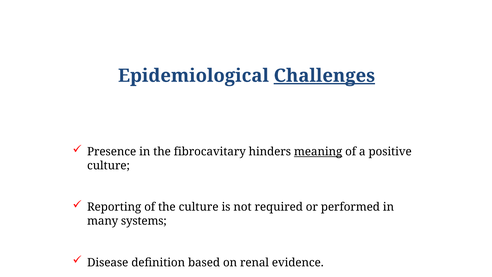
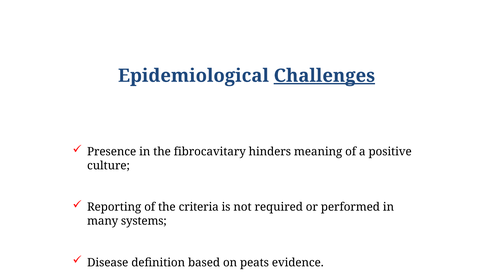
meaning underline: present -> none (318, 152)
the culture: culture -> criteria (199, 207)
renal: renal -> peats (254, 262)
